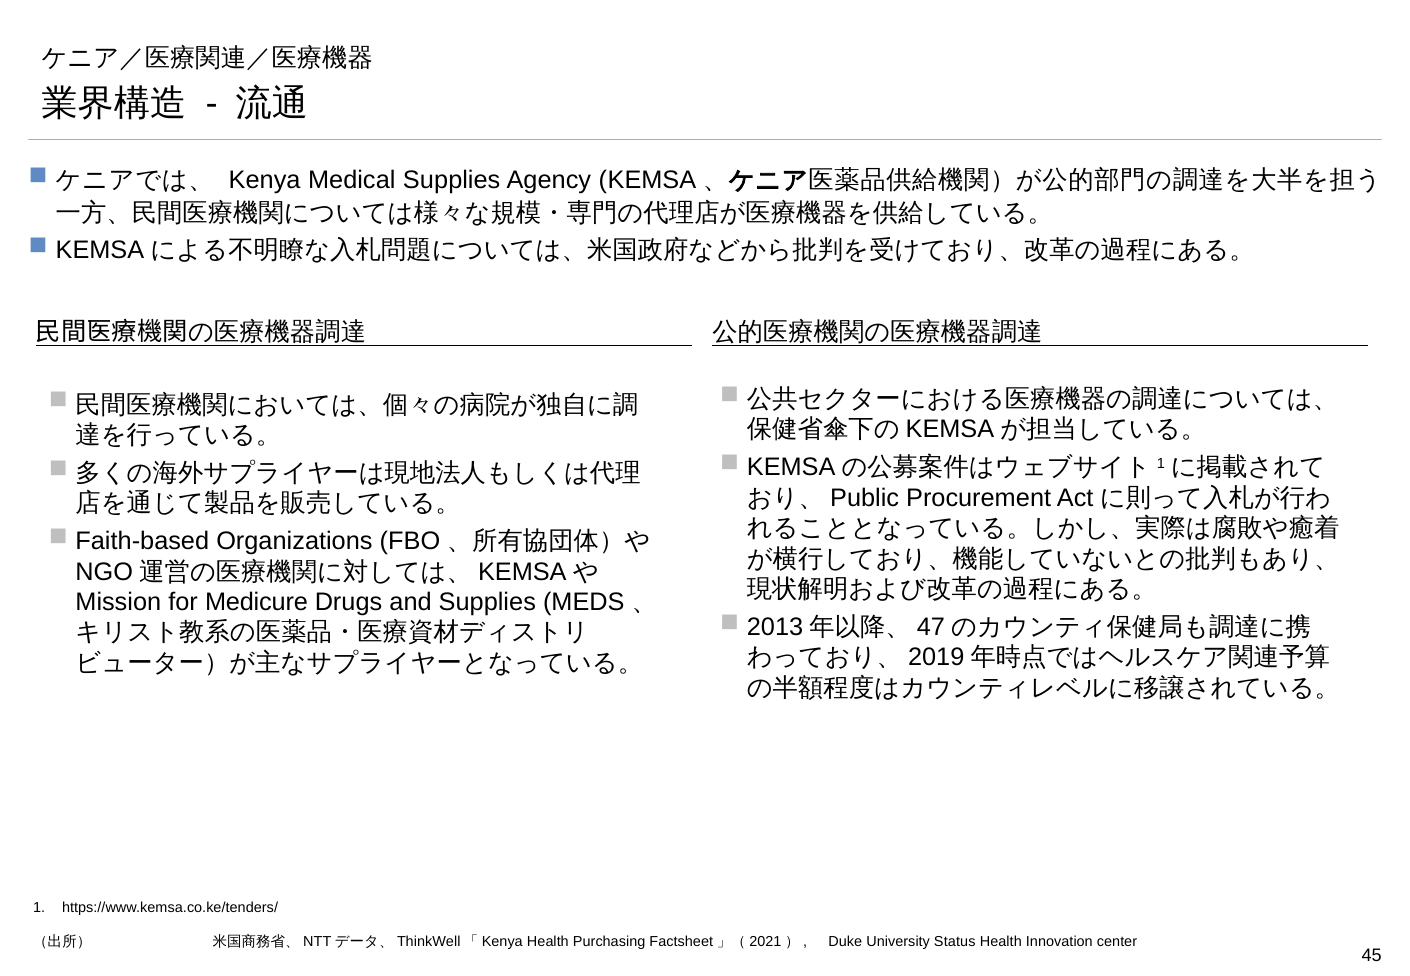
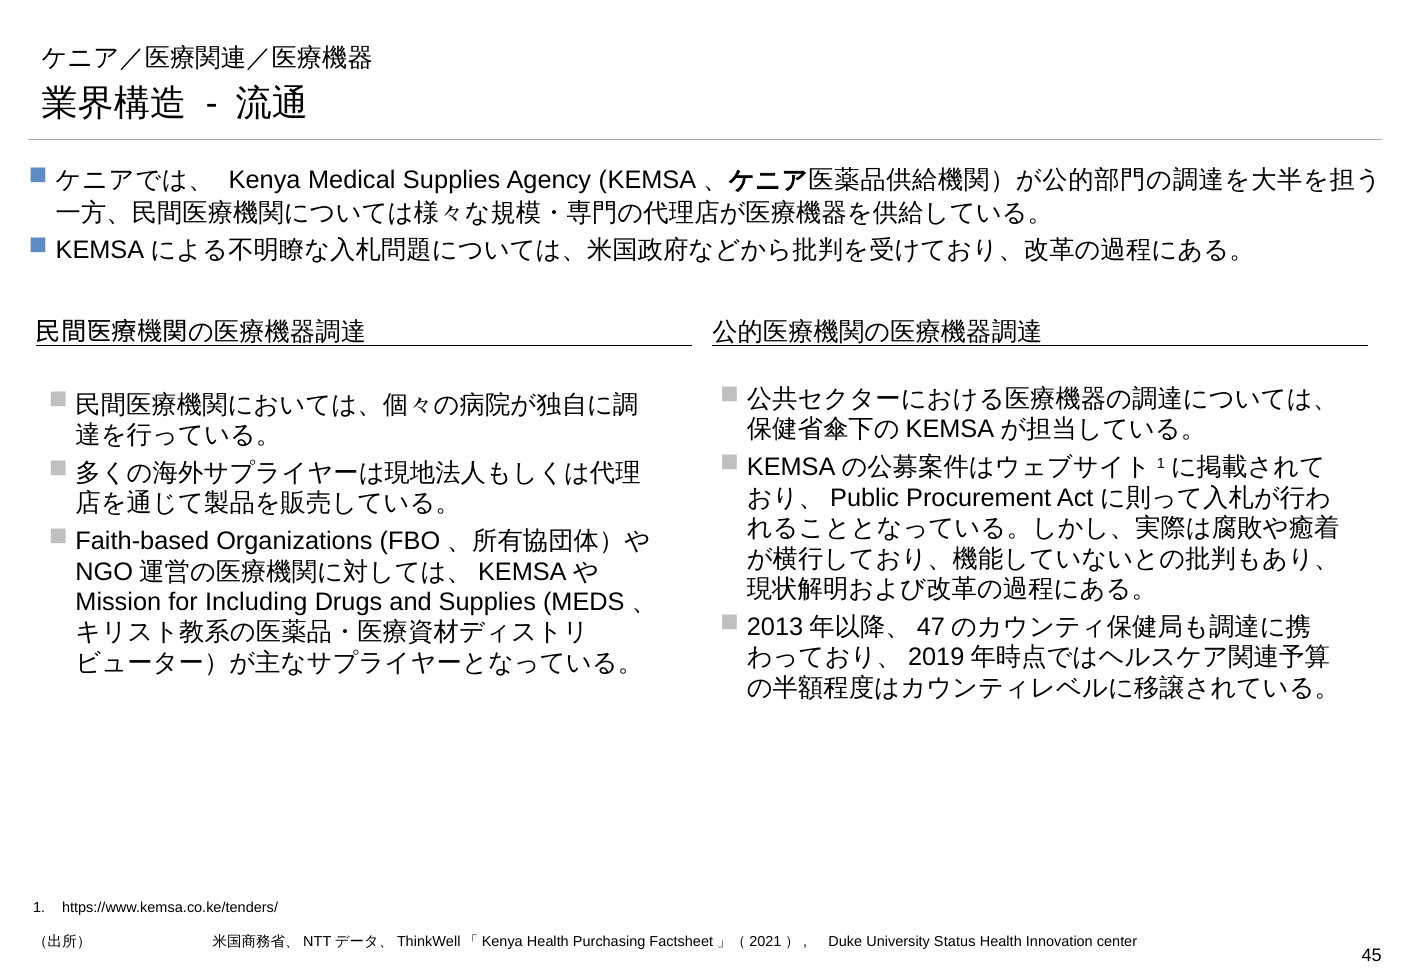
Medicure: Medicure -> Including (256, 602)
